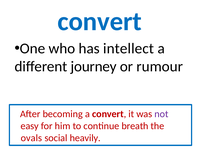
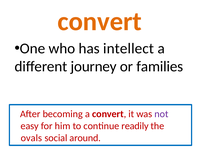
convert colour: blue -> orange (100, 22)
rumour: rumour -> families (160, 67)
breath: breath -> readily (135, 127)
heavily: heavily -> around (85, 139)
